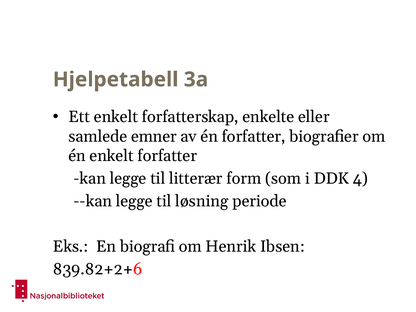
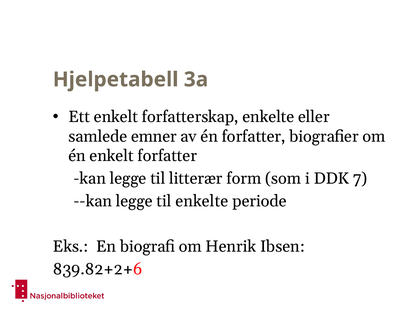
4: 4 -> 7 (360, 179)
til løsning: løsning -> enkelte (202, 201)
